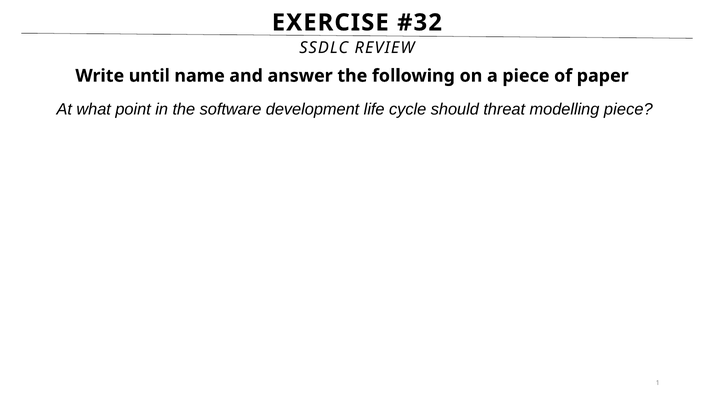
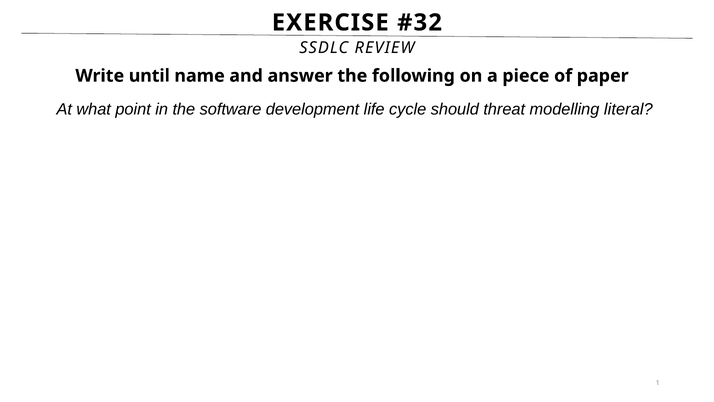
modelling piece: piece -> literal (628, 109)
